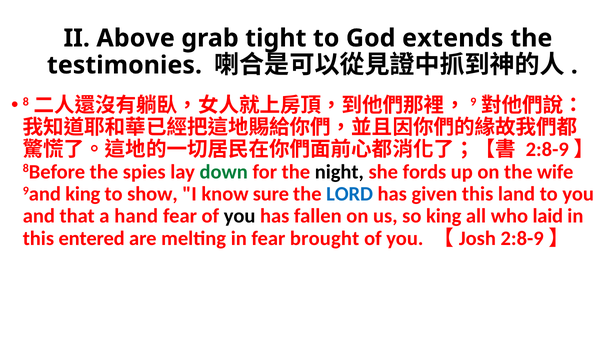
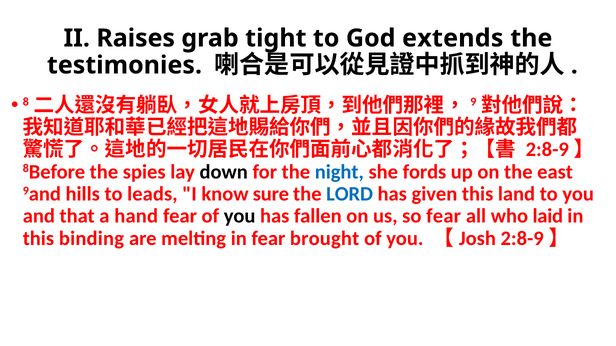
Above: Above -> Raises (136, 38)
down colour: green -> black (224, 172)
night colour: black -> blue (339, 172)
wife: wife -> east (555, 172)
9and king: king -> hills (83, 194)
show: show -> leads (152, 194)
so king: king -> fear (444, 216)
entered: entered -> binding (91, 239)
